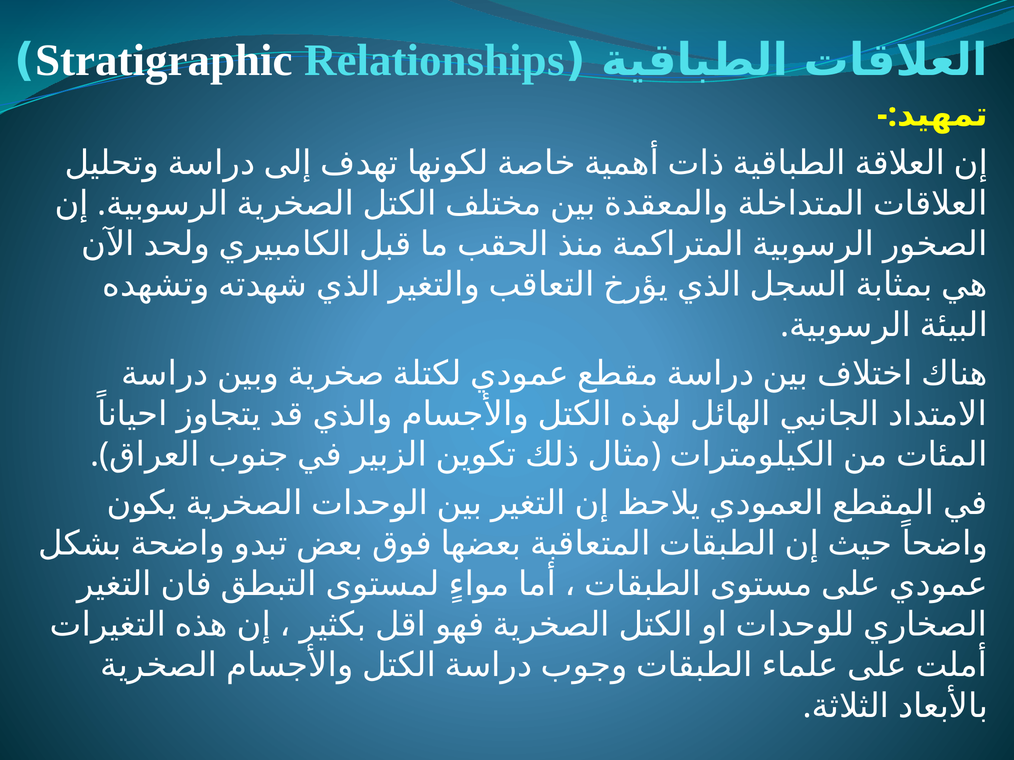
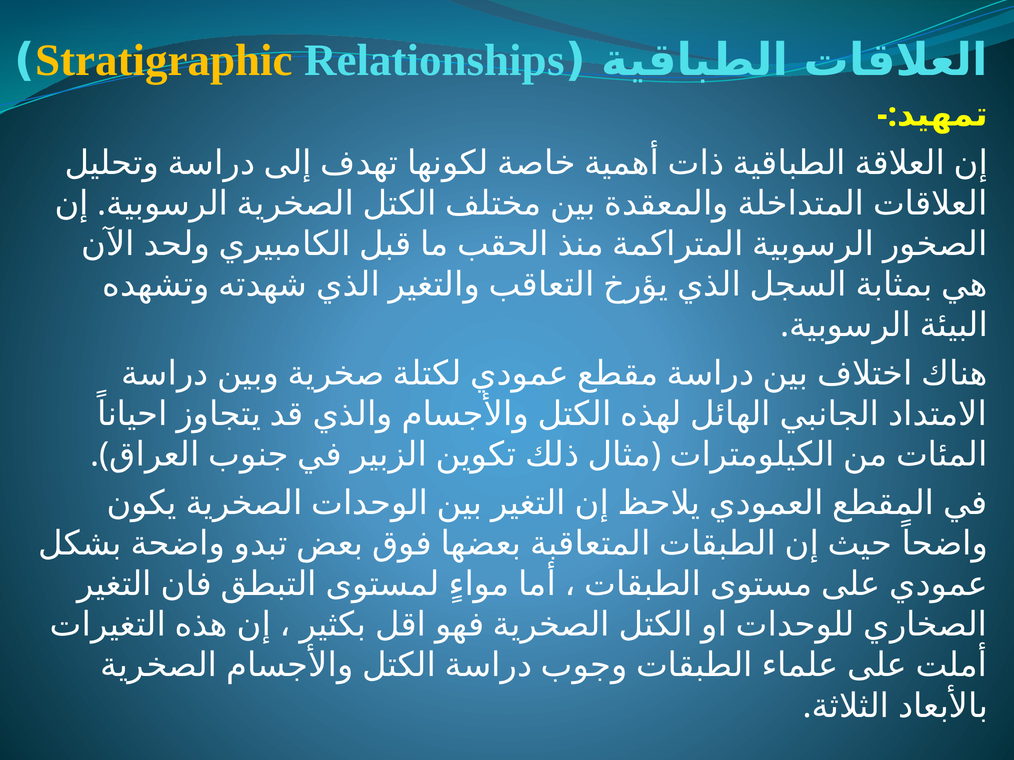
Stratigraphic colour: white -> yellow (164, 60)
